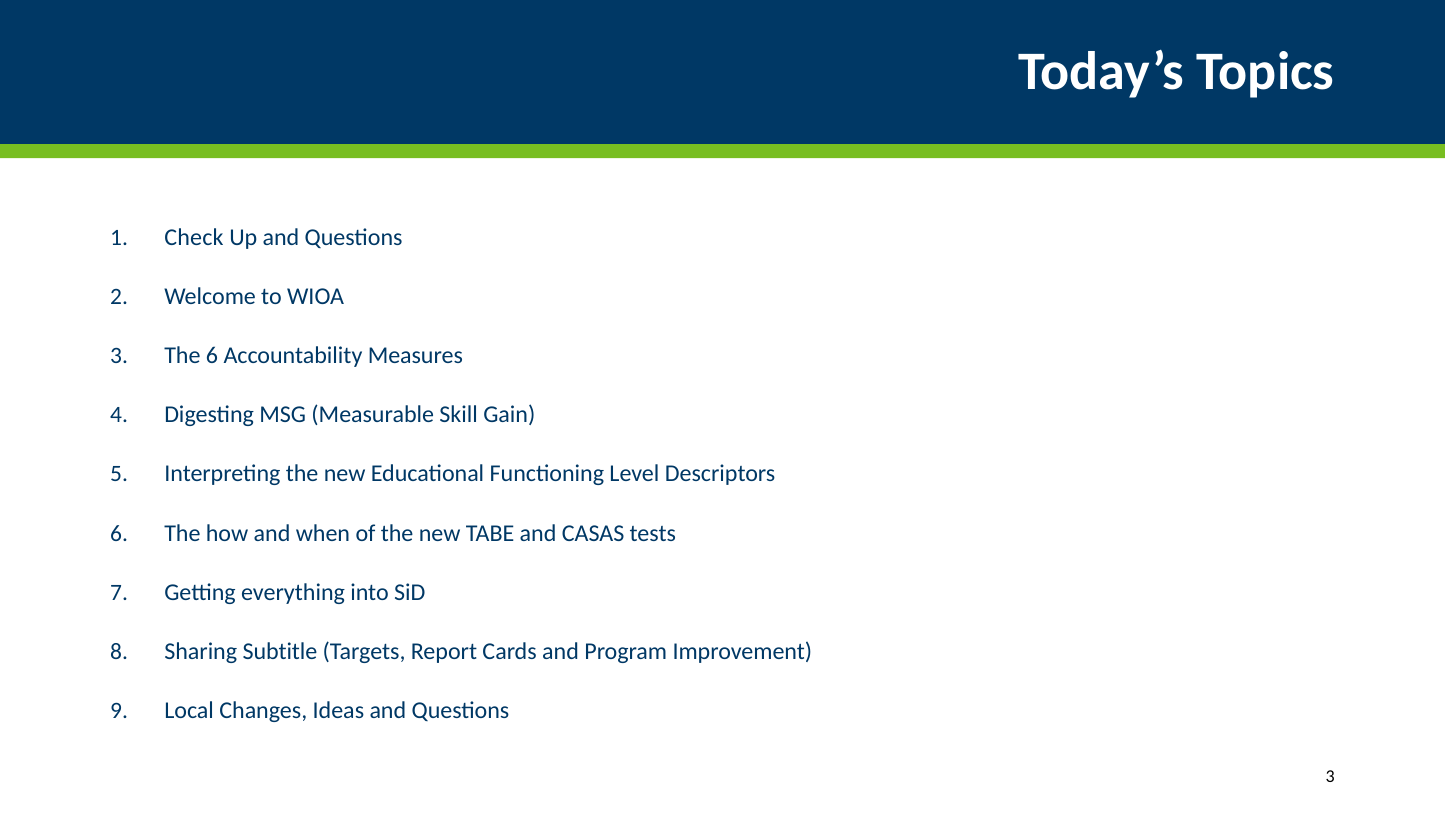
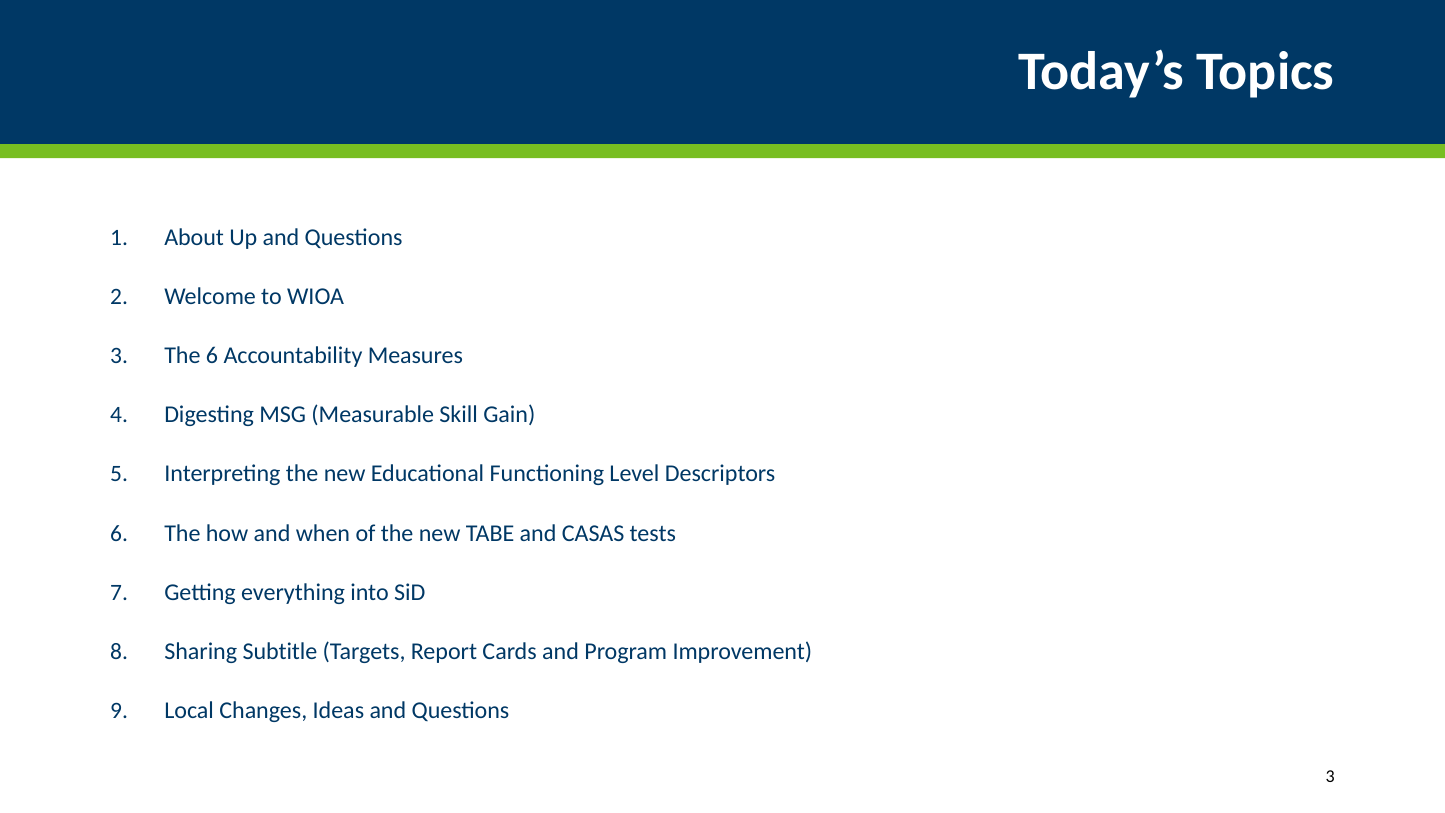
Check: Check -> About (194, 238)
